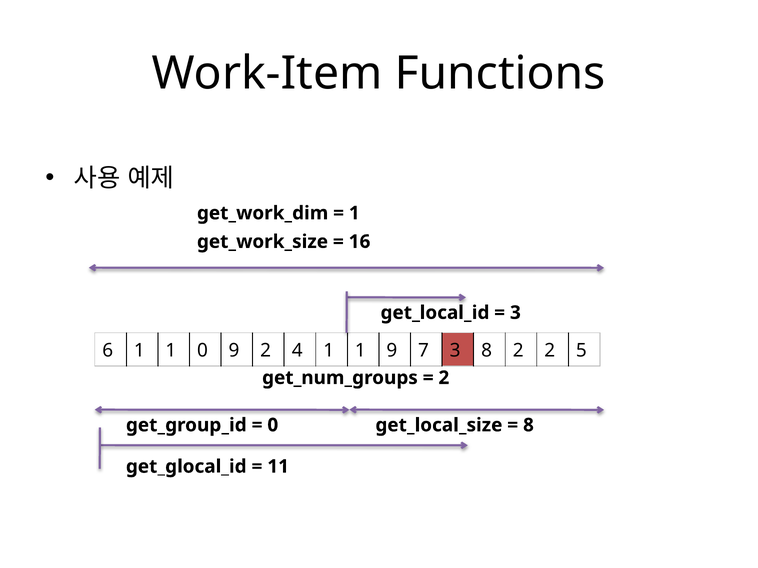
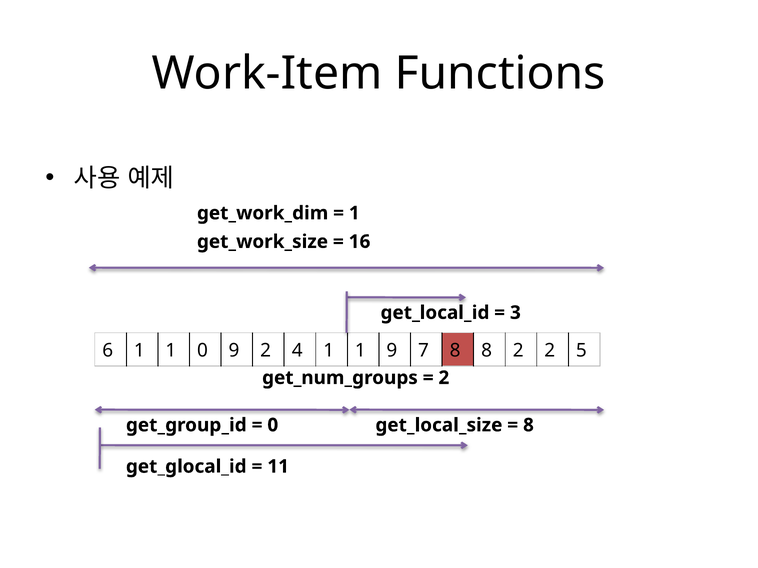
7 3: 3 -> 8 (455, 351)
